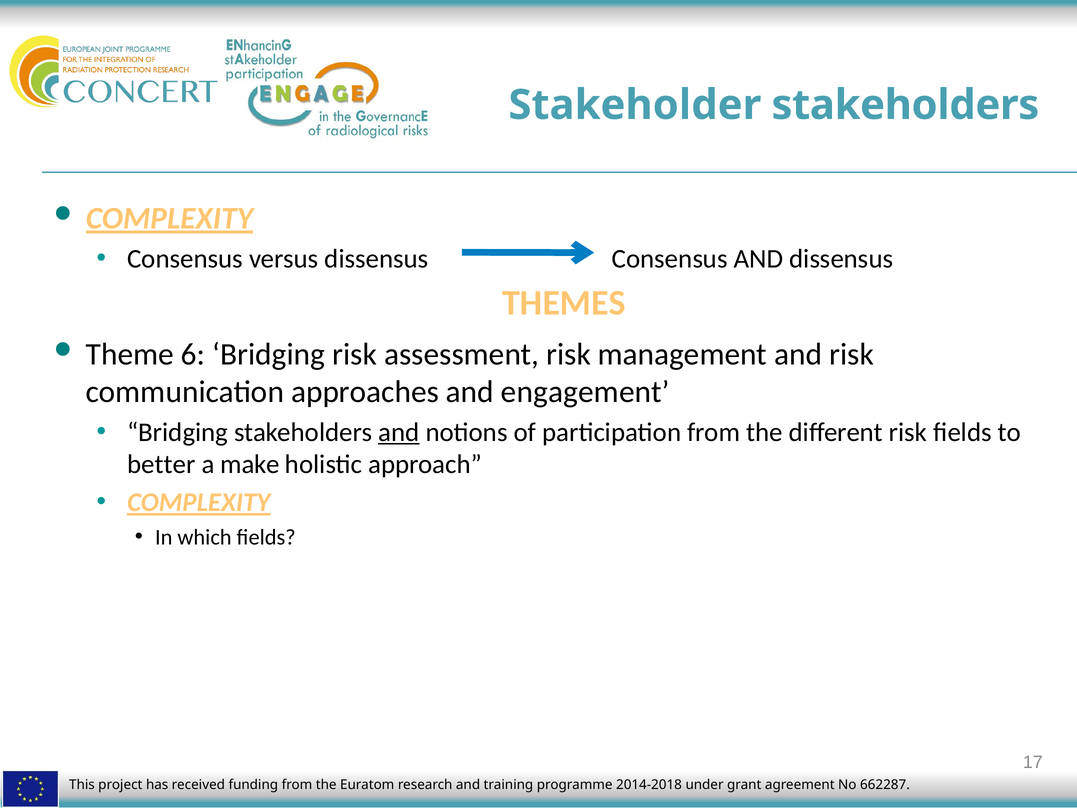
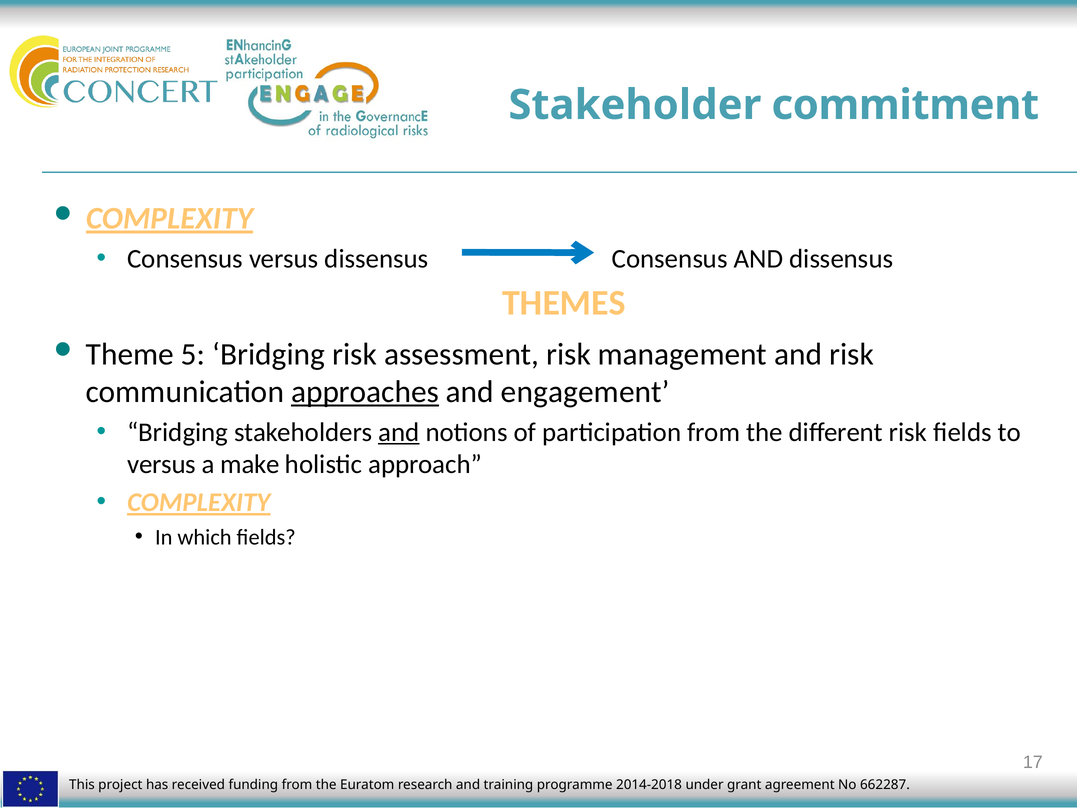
Stakeholder stakeholders: stakeholders -> commitment (905, 105)
6: 6 -> 5 (193, 354)
approaches underline: none -> present (365, 392)
better: better -> versus (162, 464)
